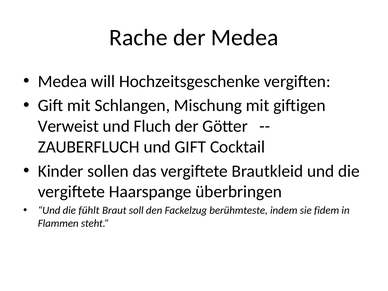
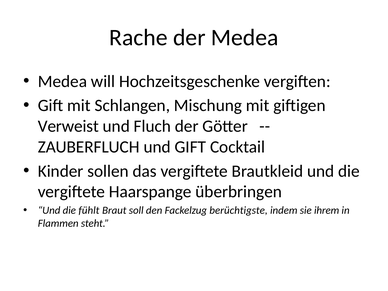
berühmteste: berühmteste -> berüchtigste (239, 210)
fidem: fidem -> ihrem (327, 210)
